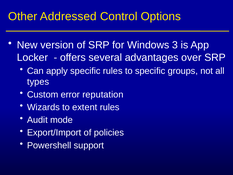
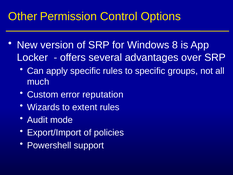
Addressed: Addressed -> Permission (68, 16)
3: 3 -> 8 (175, 45)
types: types -> much (38, 82)
